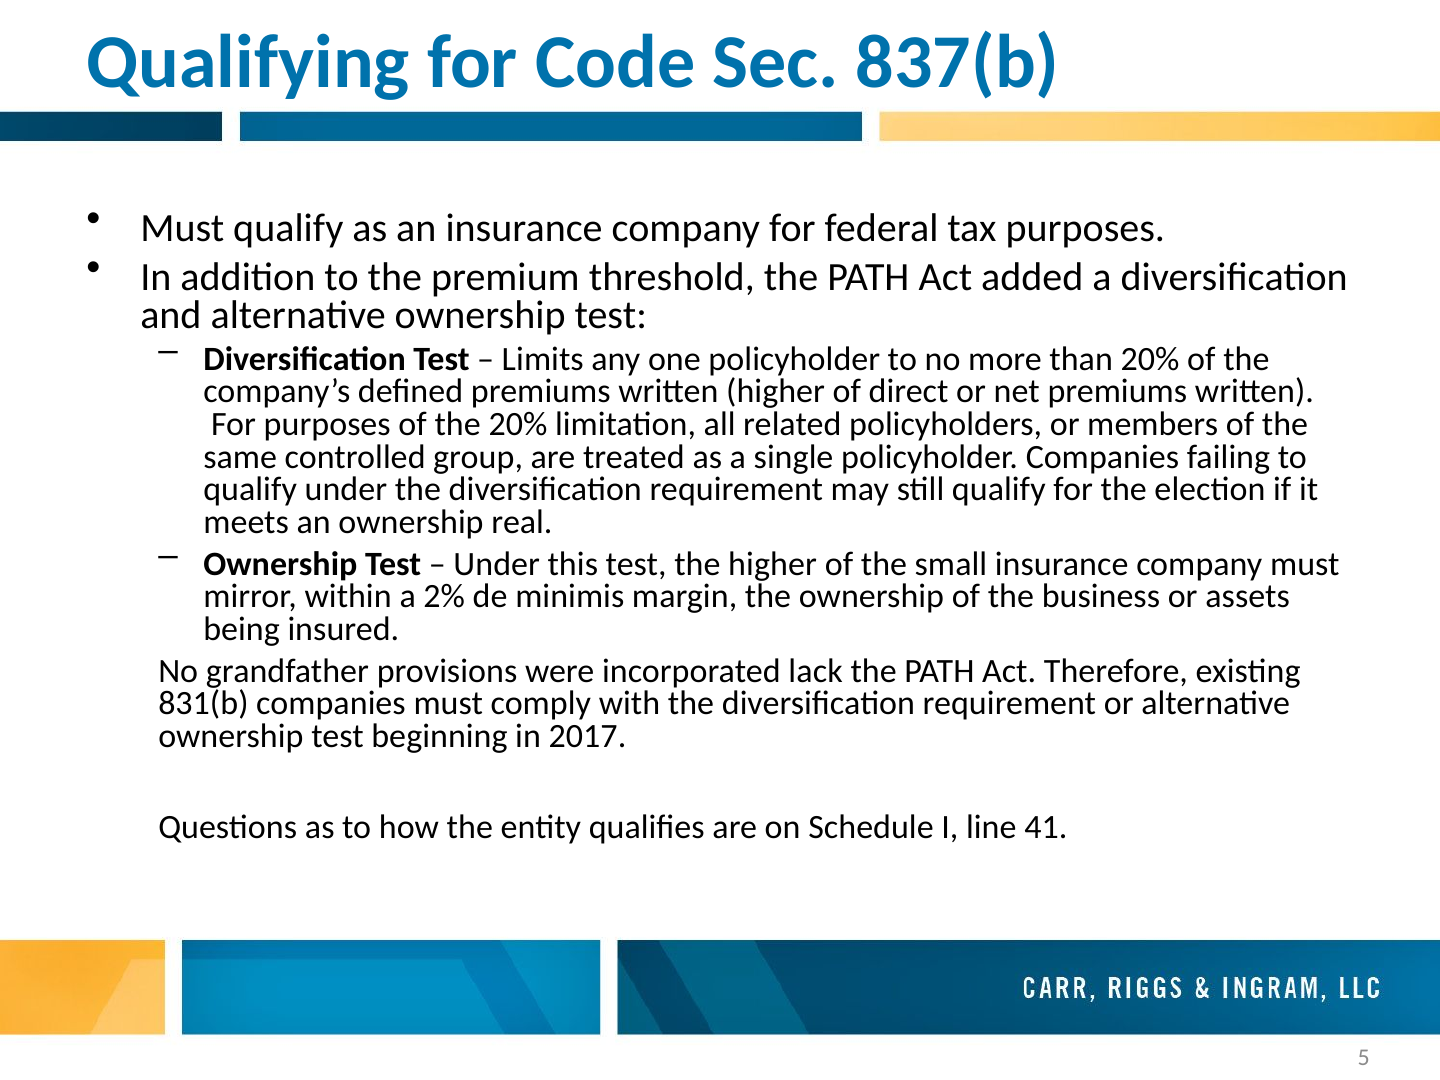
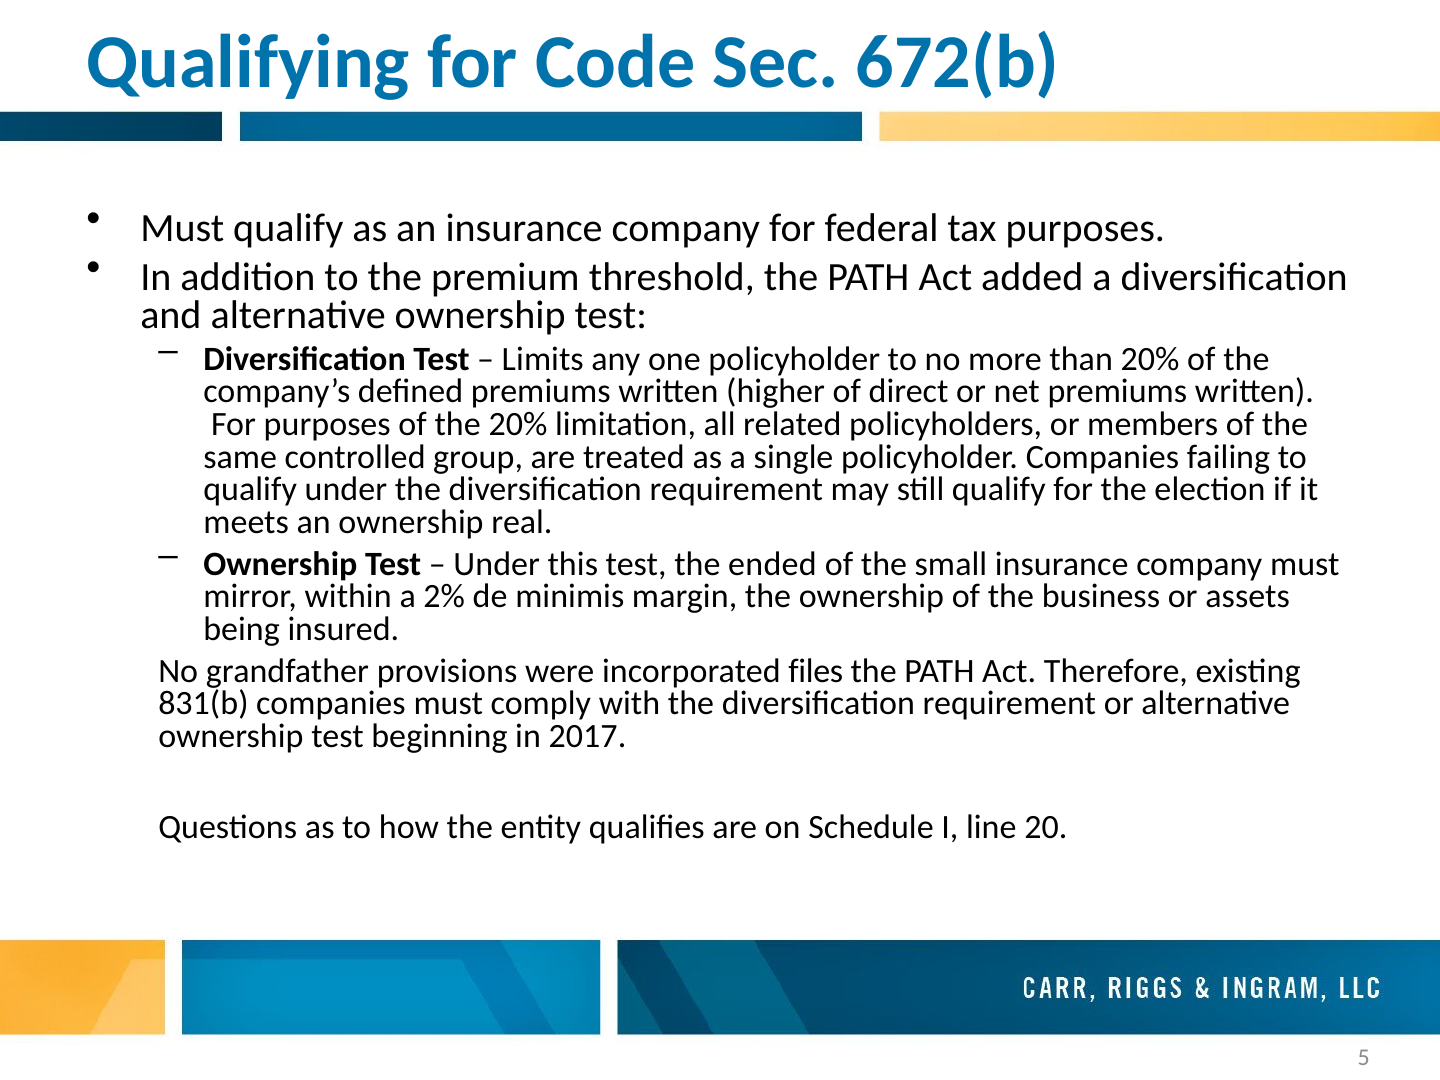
837(b: 837(b -> 672(b (958, 62)
the higher: higher -> ended (772, 564)
lack: lack -> files (816, 671)
41: 41 -> 20 (1046, 828)
